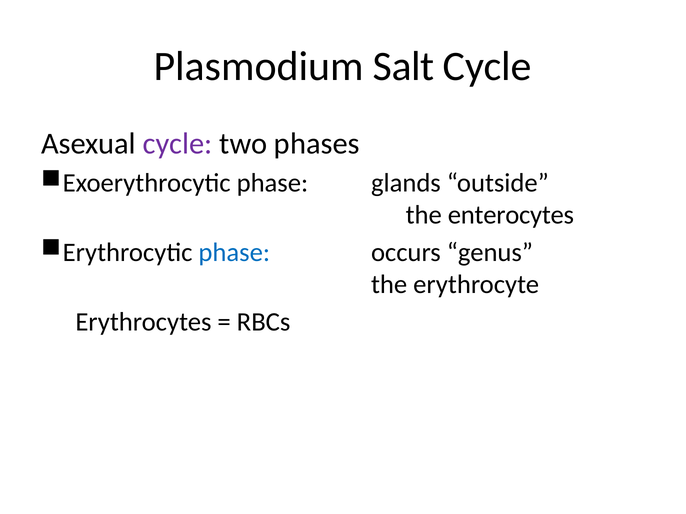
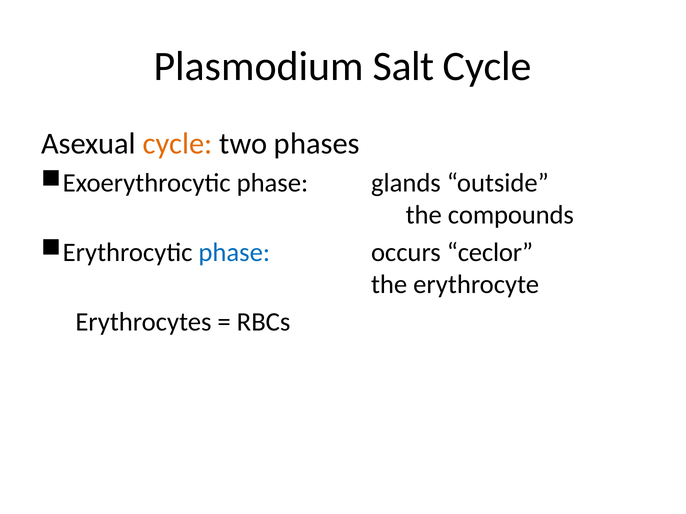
cycle colour: purple -> orange (178, 144)
enterocytes: enterocytes -> compounds (511, 215)
genus: genus -> ceclor (490, 253)
